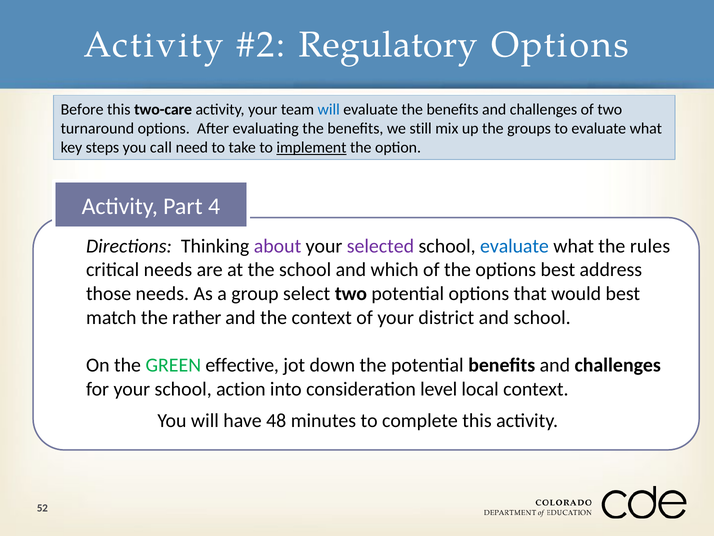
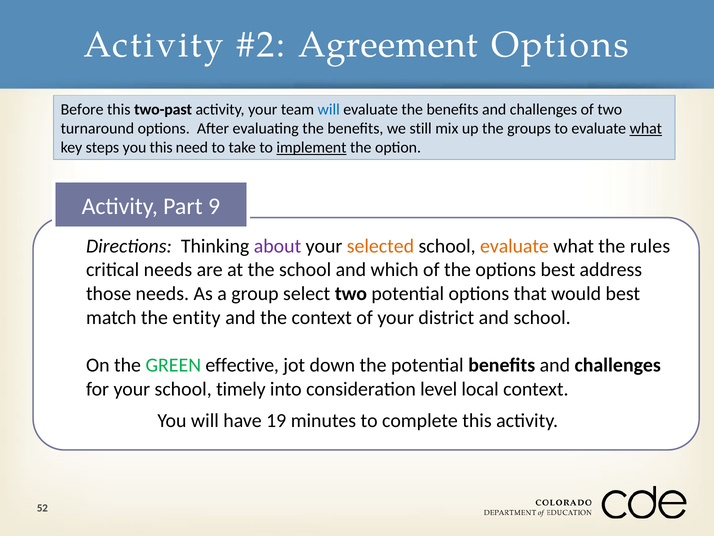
Regulatory: Regulatory -> Agreement (388, 45)
two-care: two-care -> two-past (163, 109)
what underline: none -> present (646, 128)
you call: call -> this (161, 147)
4: 4 -> 9 (214, 206)
selected colour: purple -> orange (380, 246)
evaluate colour: blue -> orange (514, 246)
rather: rather -> entity (197, 317)
action: action -> timely (241, 389)
48: 48 -> 19 (276, 420)
